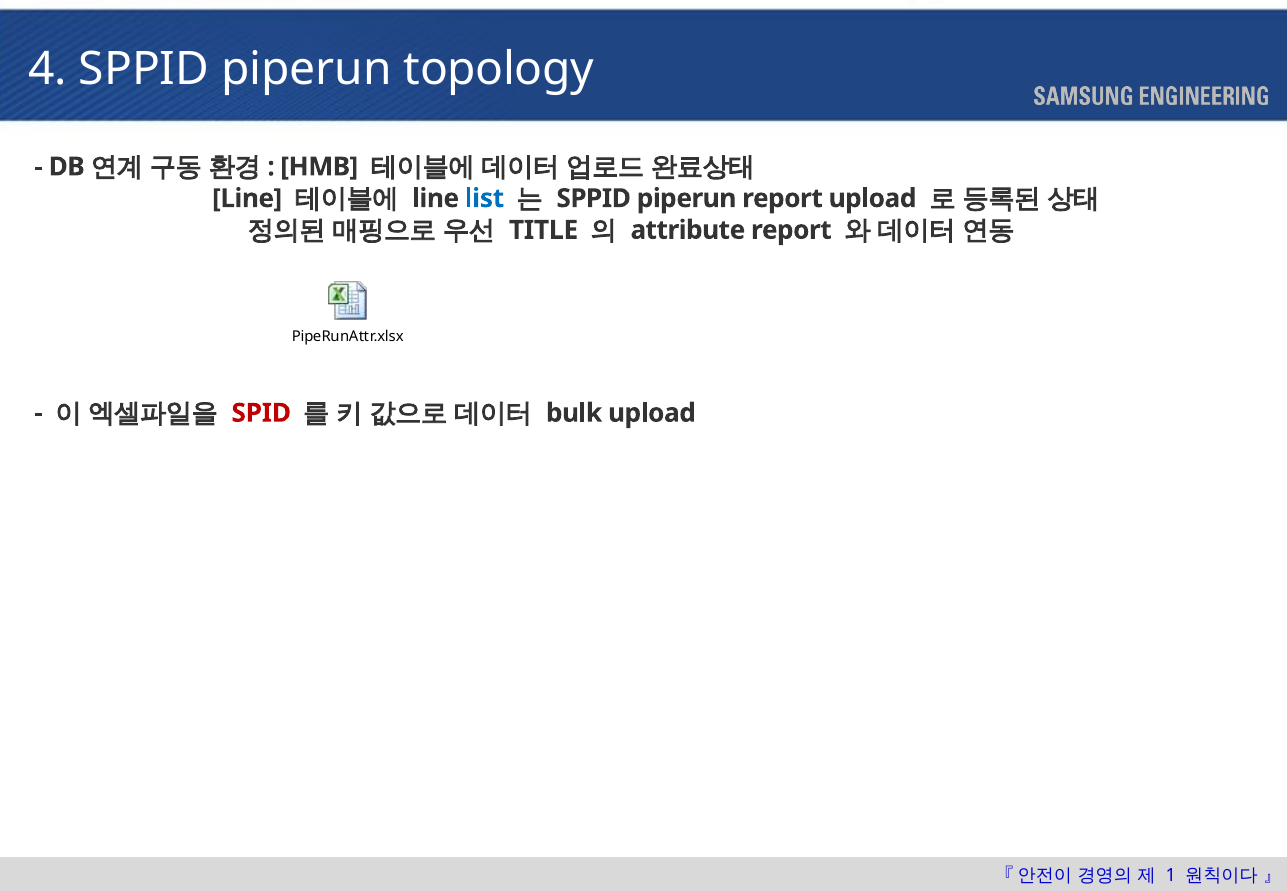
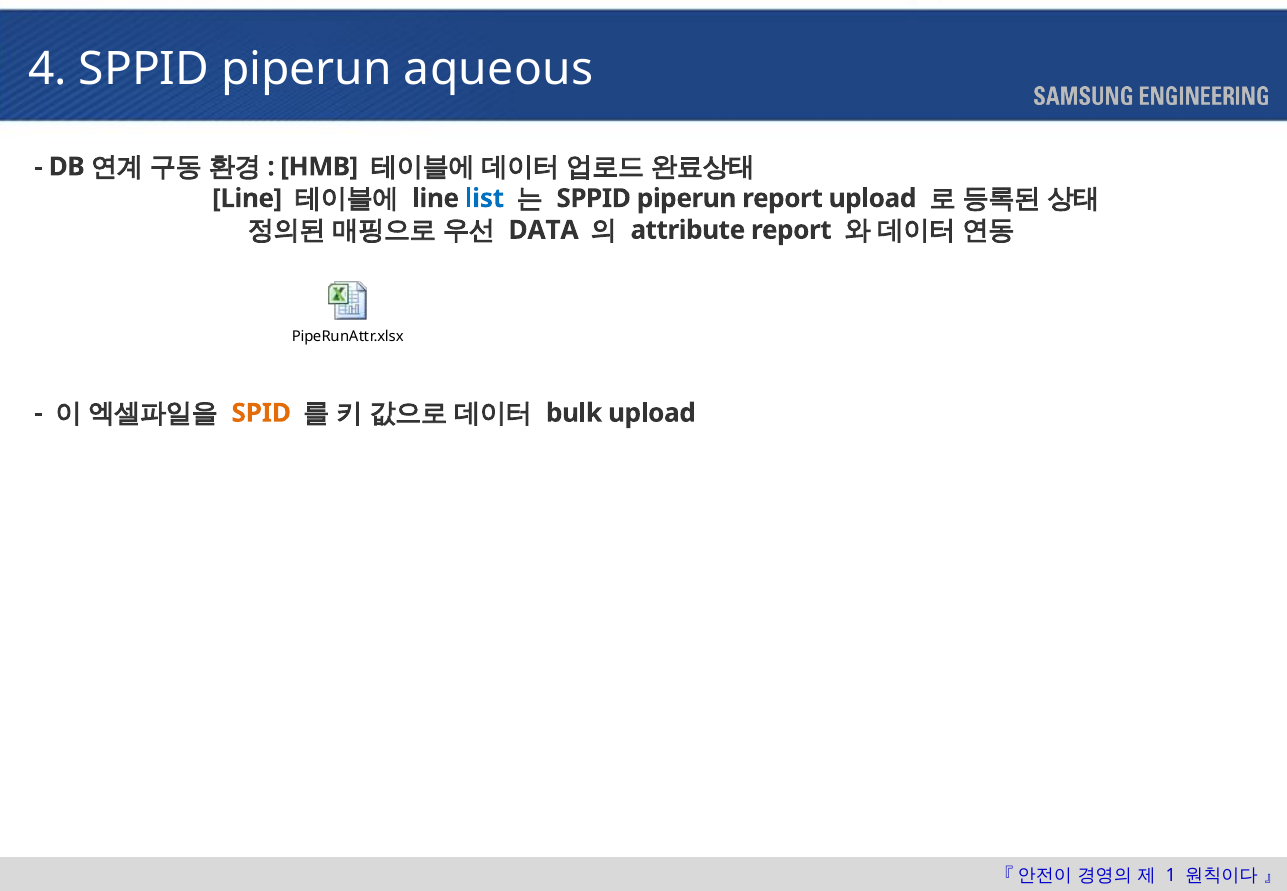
topology: topology -> aqueous (499, 69)
TITLE: TITLE -> DATA (544, 230)
SPID colour: red -> orange (261, 413)
